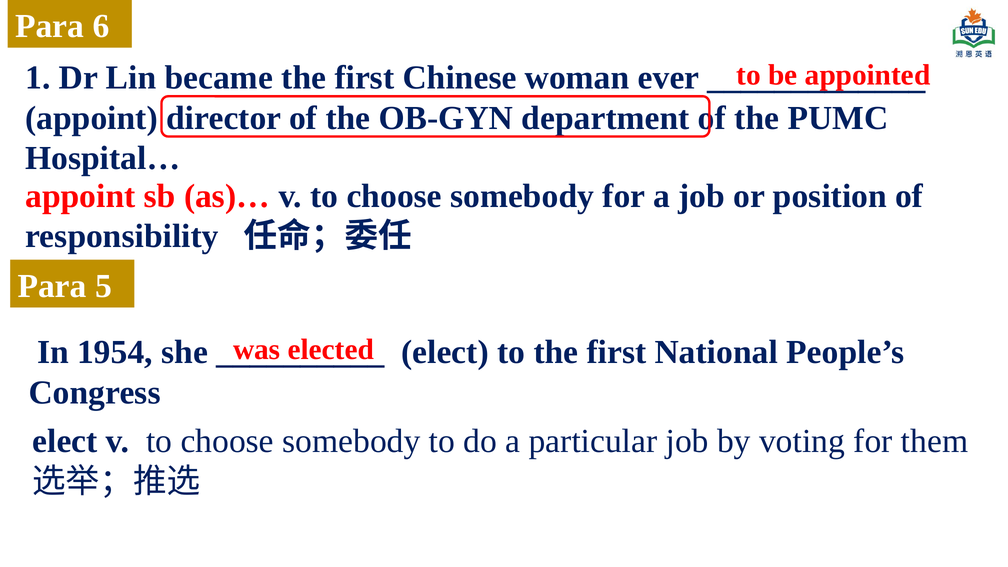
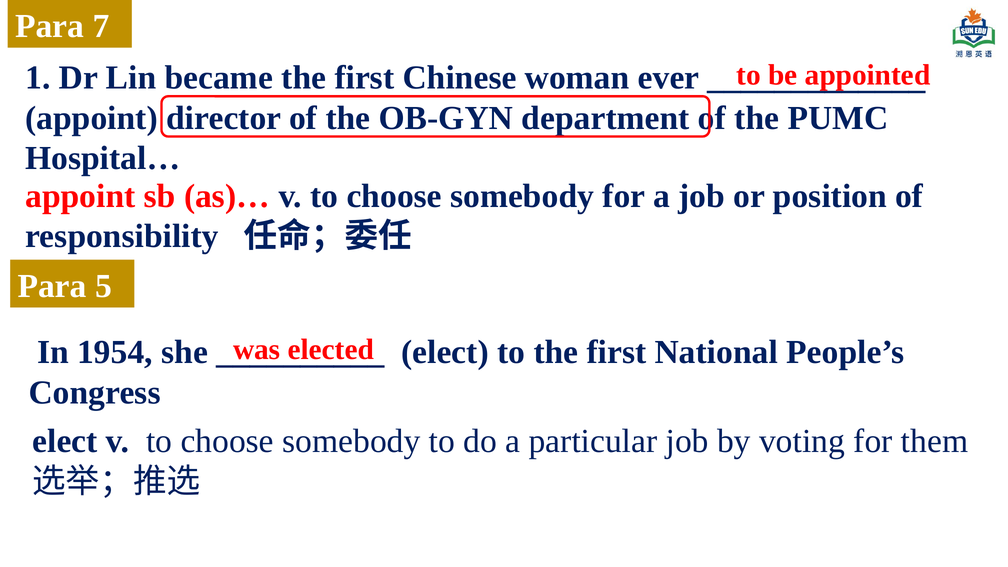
6: 6 -> 7 (101, 26)
